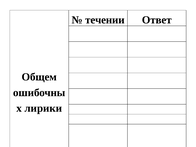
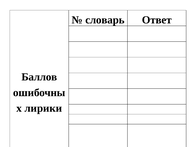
течении: течении -> словарь (105, 20)
Общем: Общем -> Баллов (39, 77)
